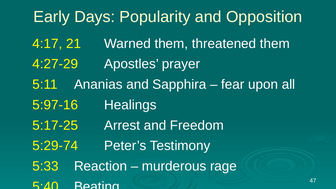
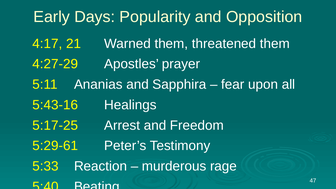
5:97-16: 5:97-16 -> 5:43-16 (55, 105)
5:29-74: 5:29-74 -> 5:29-61 (55, 146)
